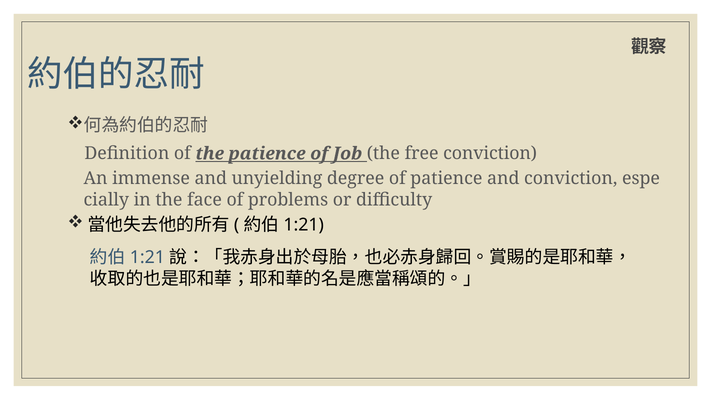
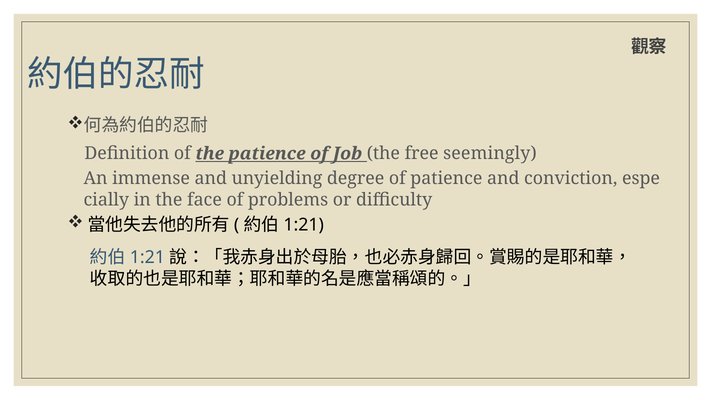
free conviction: conviction -> seemingly (490, 154)
